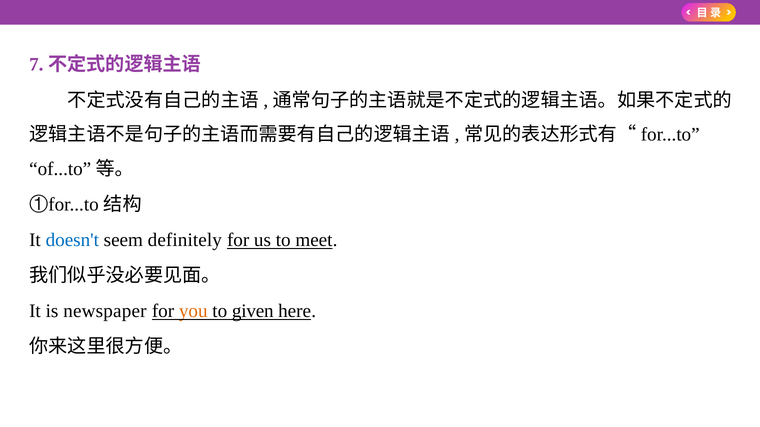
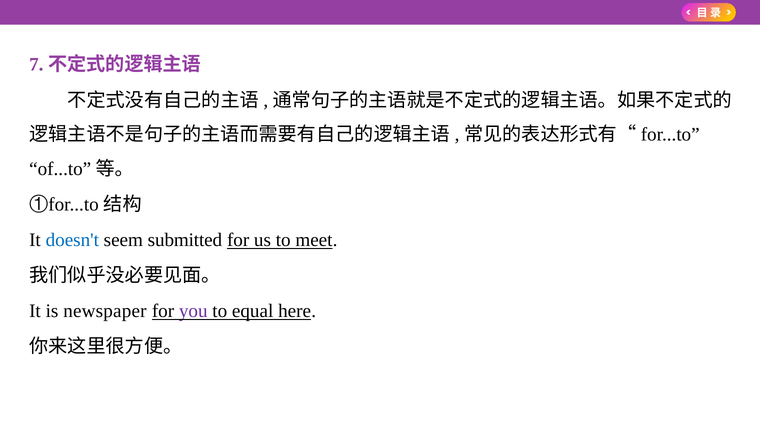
definitely: definitely -> submitted (185, 240)
you colour: orange -> purple (193, 311)
given: given -> equal (253, 311)
